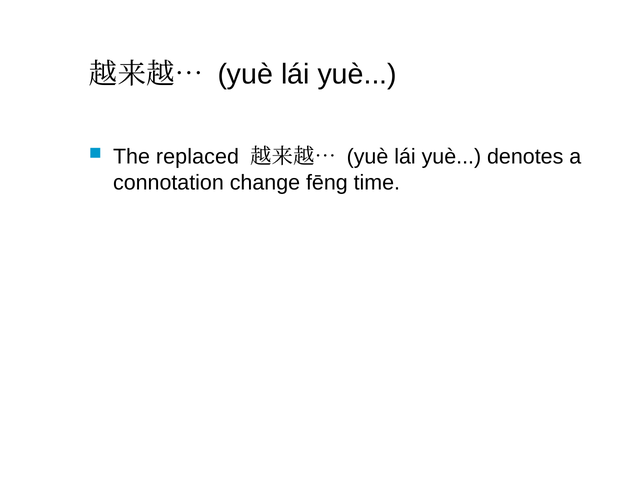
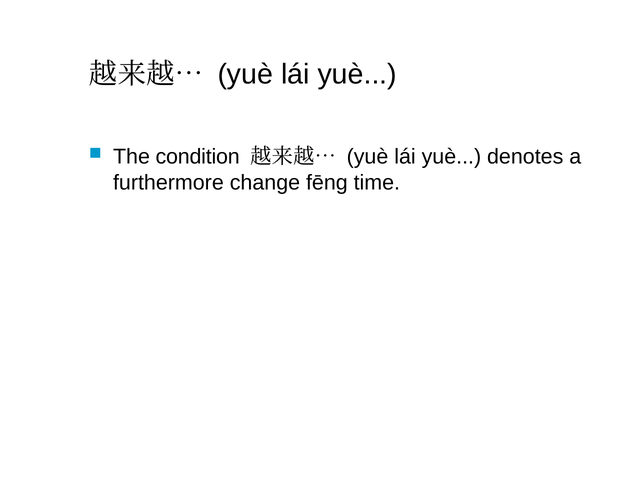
replaced: replaced -> condition (198, 157)
connotation: connotation -> furthermore (168, 183)
